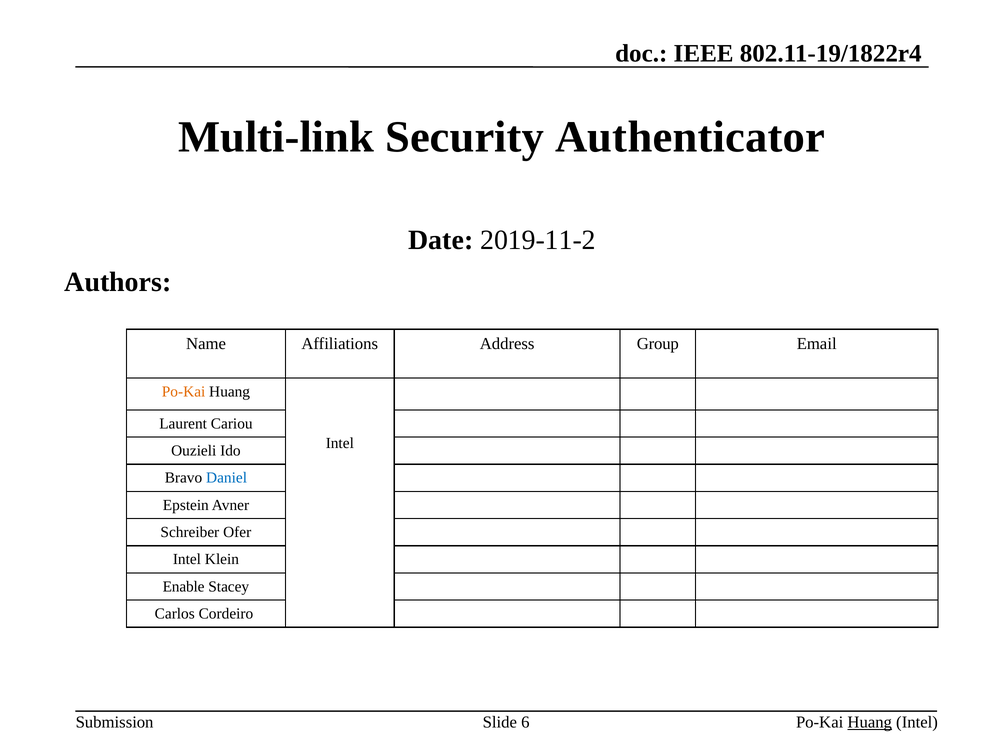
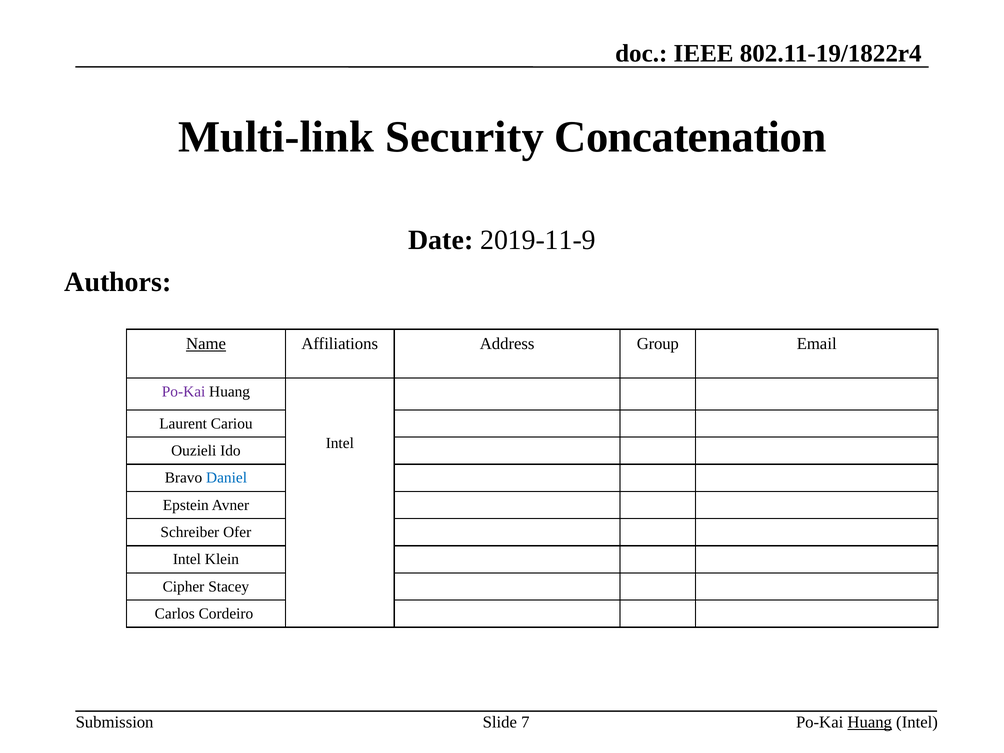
Authenticator: Authenticator -> Concatenation (690, 137)
2019-11-2: 2019-11-2 -> 2019-11-9 (538, 240)
Name underline: none -> present (206, 344)
Po-Kai colour: orange -> purple (184, 392)
Enable: Enable -> Cipher (183, 587)
6: 6 -> 7 (525, 722)
